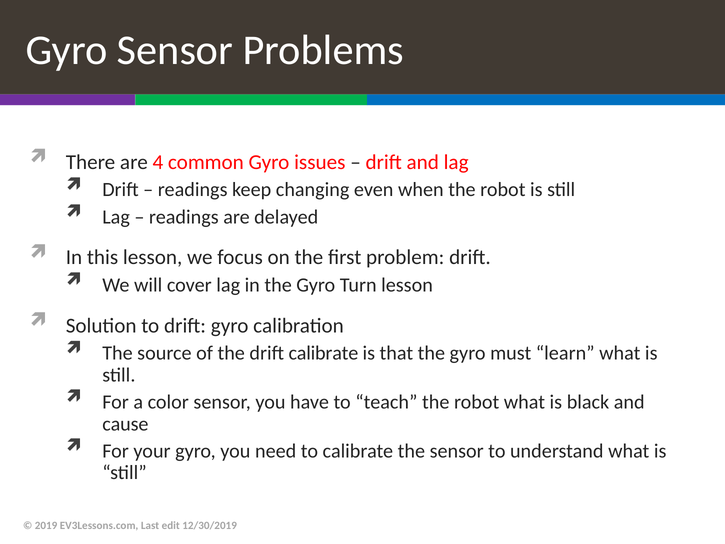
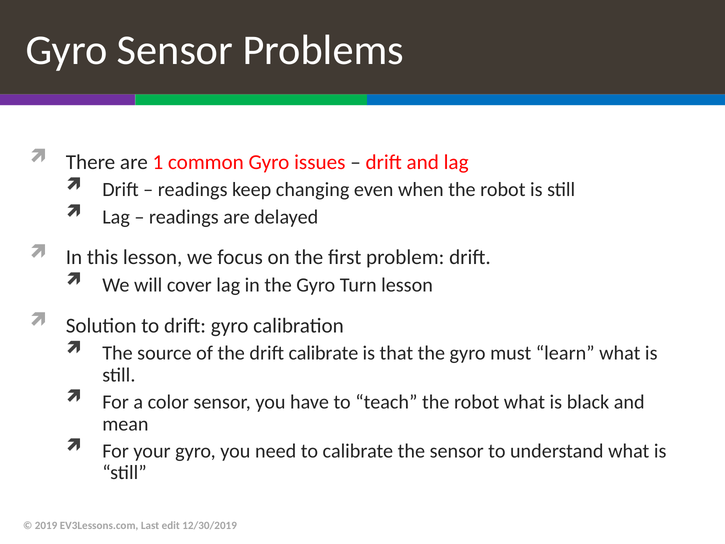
4: 4 -> 1 (158, 162)
cause: cause -> mean (125, 424)
